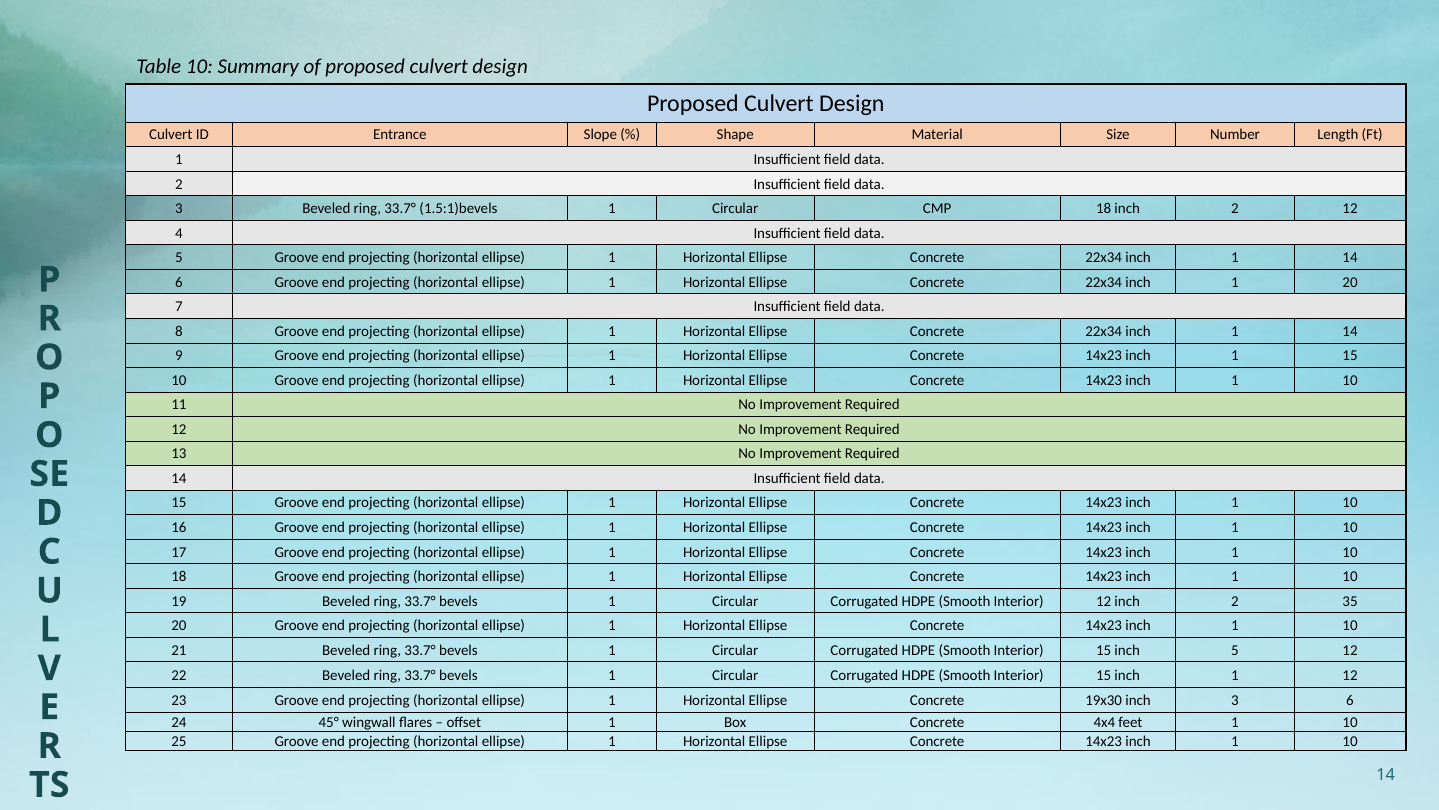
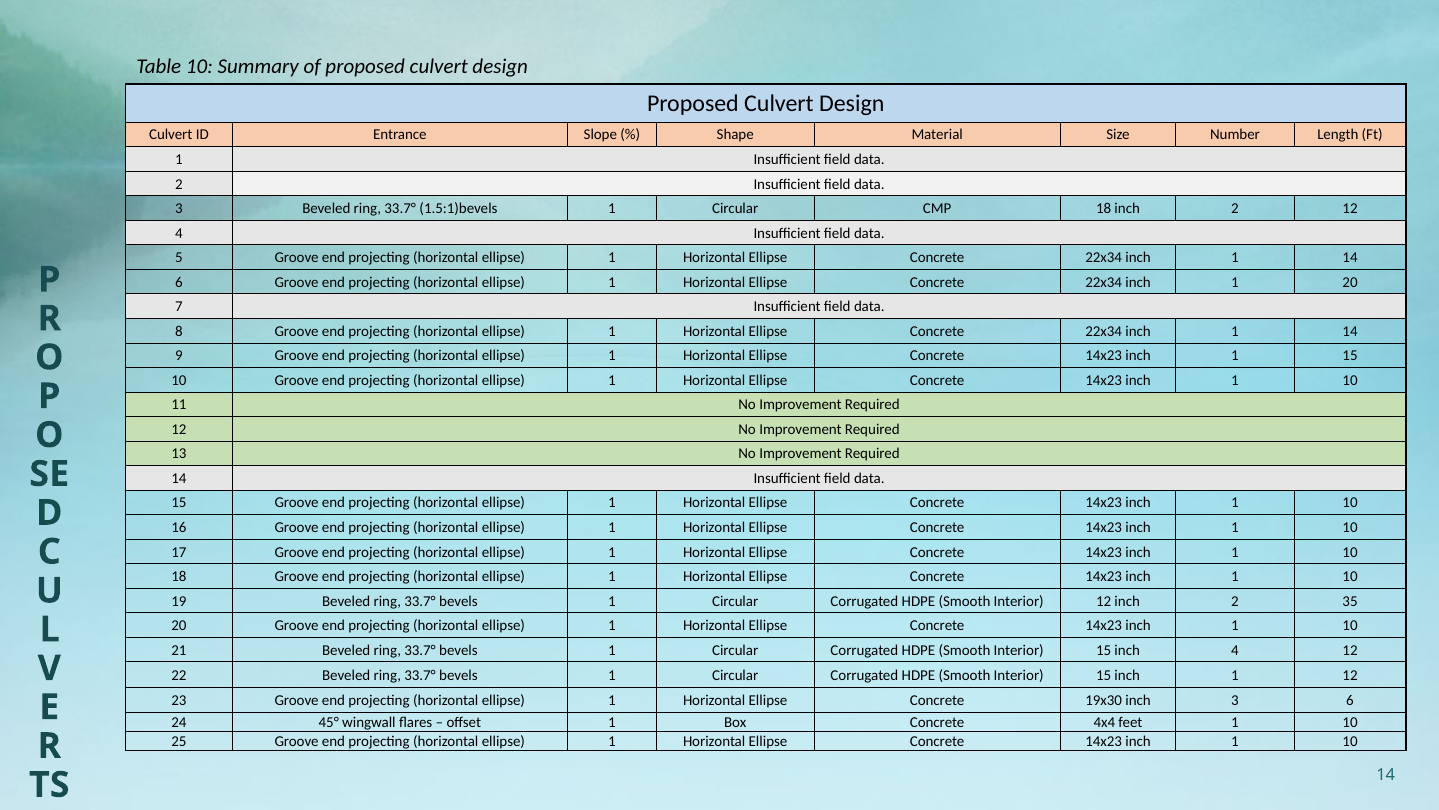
inch 5: 5 -> 4 (1235, 650)
